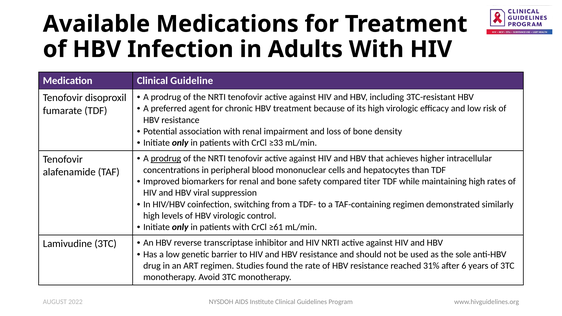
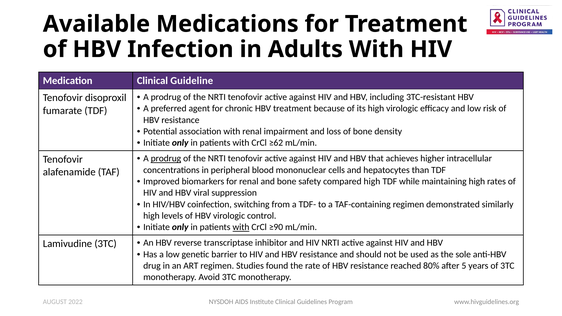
≥33: ≥33 -> ≥62 (276, 143)
compared titer: titer -> high (372, 182)
with underline: none -> present (241, 227)
≥61: ≥61 -> ≥90 (276, 227)
31%: 31% -> 80% (431, 266)
6: 6 -> 5 (464, 266)
